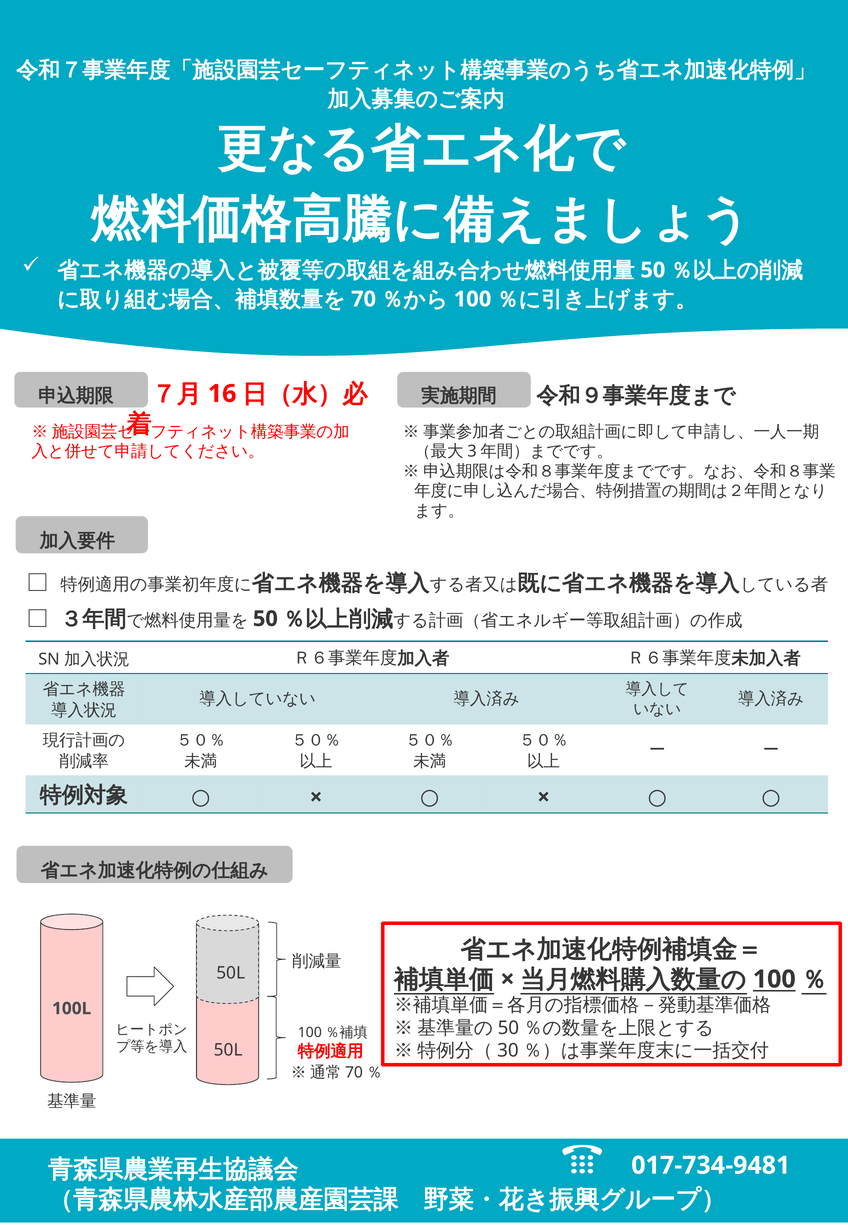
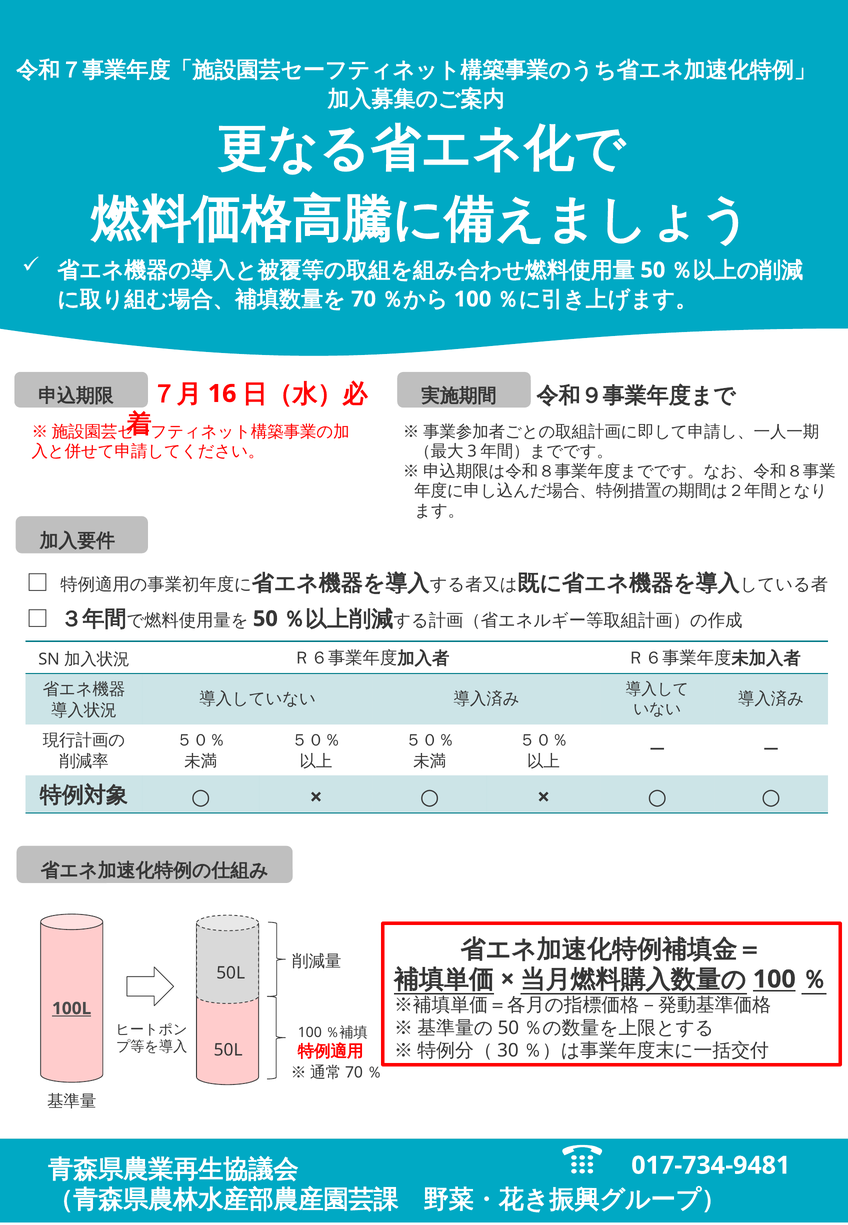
100L underline: none -> present (72, 1008)
